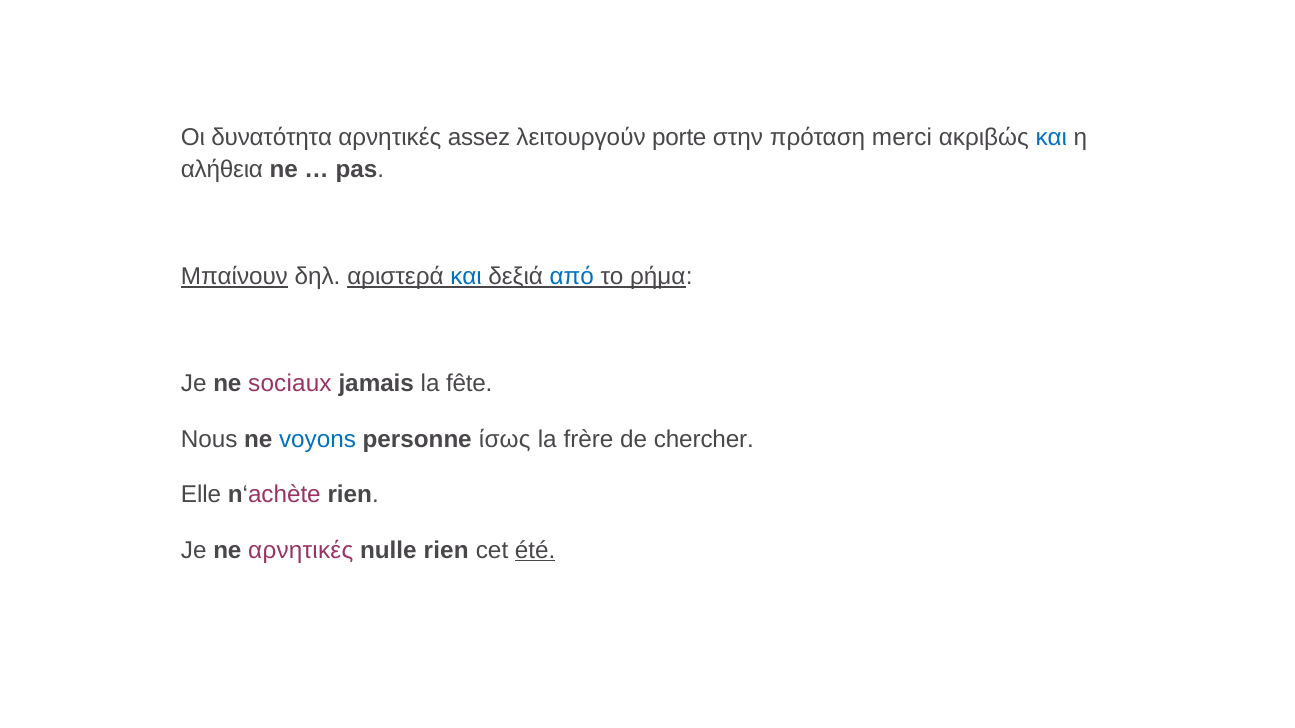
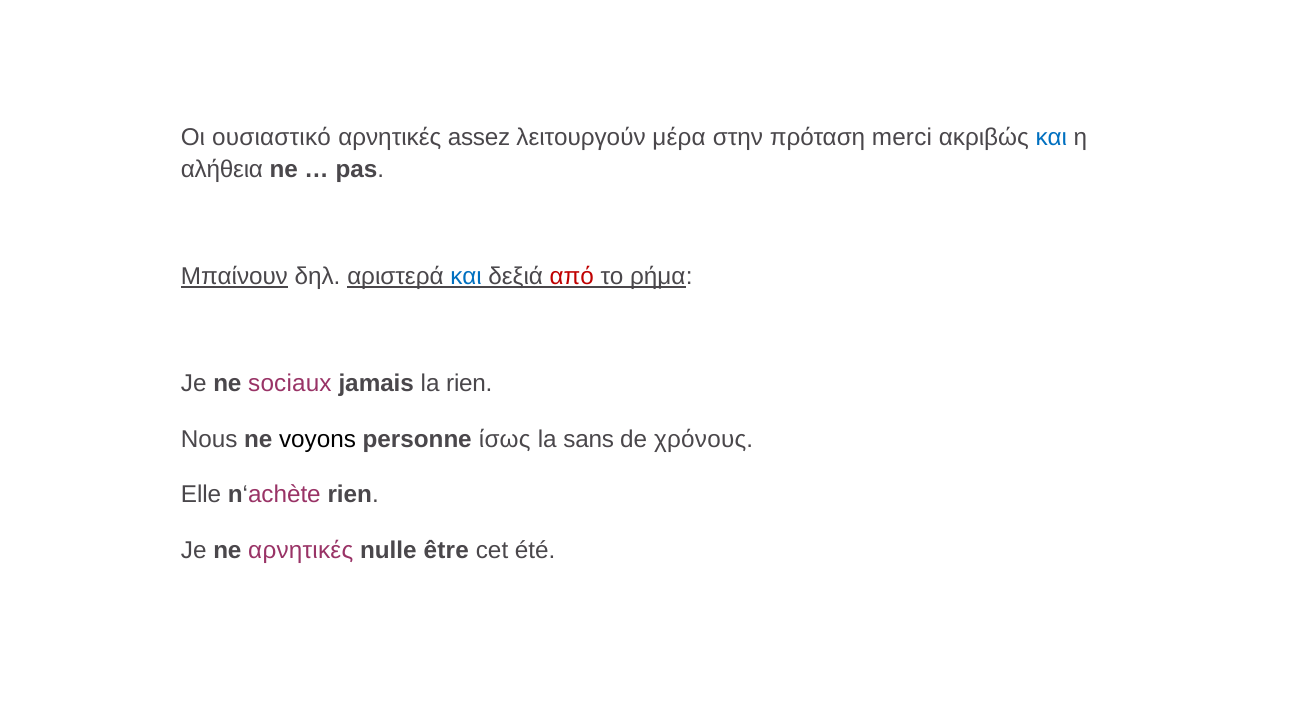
δυνατότητα: δυνατότητα -> ουσιαστικό (272, 138)
porte: porte -> μέρα (679, 138)
από colour: blue -> red (572, 277)
la fête: fête -> rien (469, 384)
voyons colour: blue -> black (318, 439)
frère: frère -> sans (589, 439)
chercher: chercher -> χρόνους (704, 439)
nulle rien: rien -> être (446, 550)
été underline: present -> none (535, 550)
